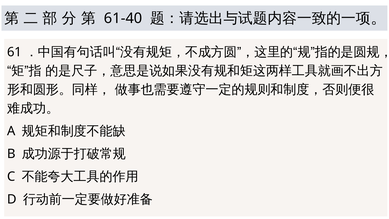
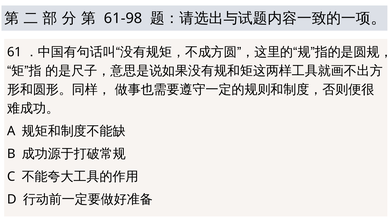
61-40: 61-40 -> 61-98 (123, 18)
